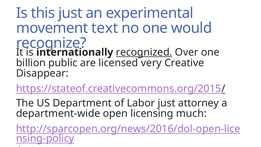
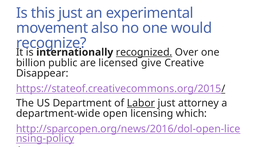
text: text -> also (105, 28)
very: very -> give (151, 63)
Labor underline: none -> present (141, 103)
much: much -> which (191, 113)
